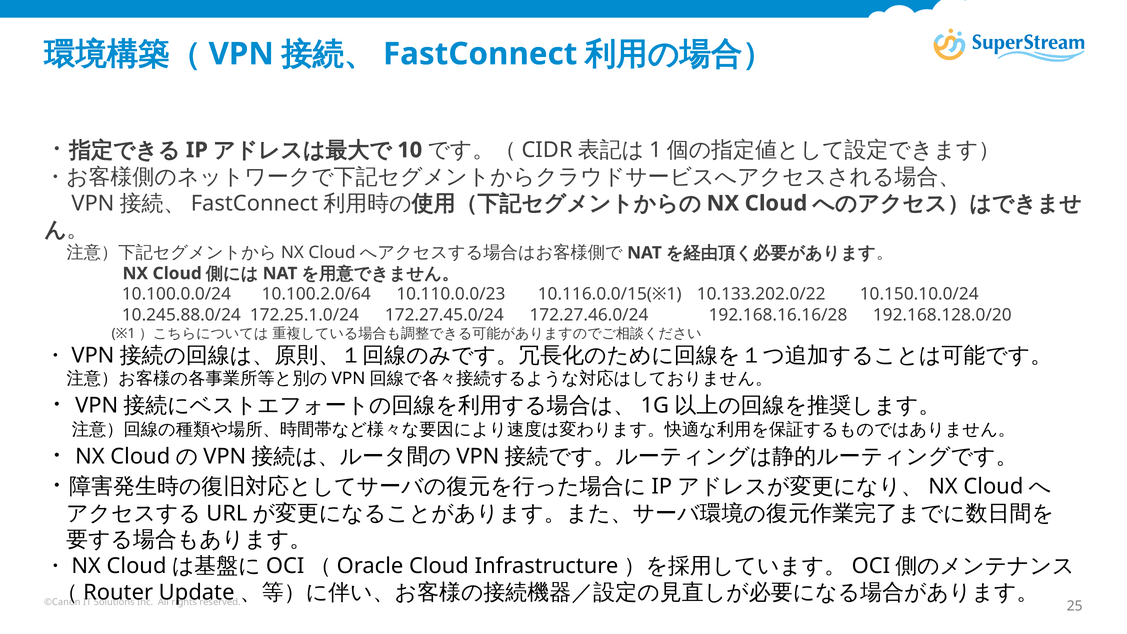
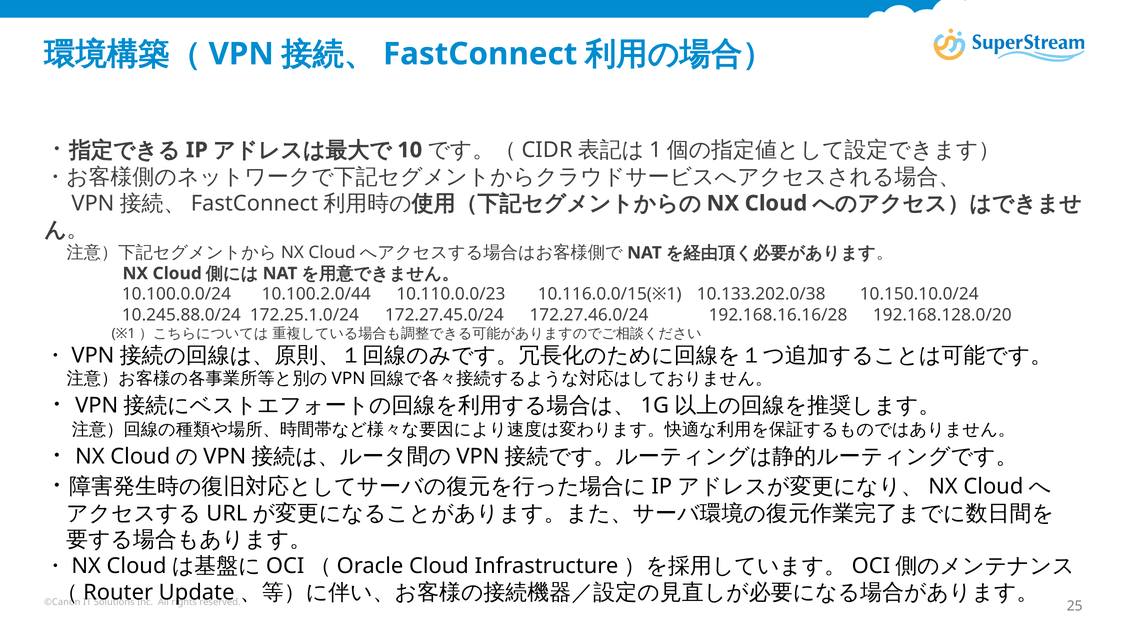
10.100.2.0/64: 10.100.2.0/64 -> 10.100.2.0/44 (316, 294)
10.133.202.0/22: 10.133.202.0/22 -> 10.133.202.0/38 (761, 294)
